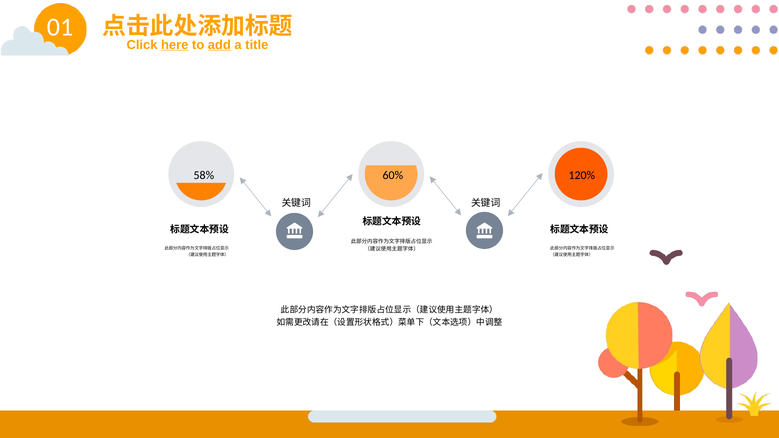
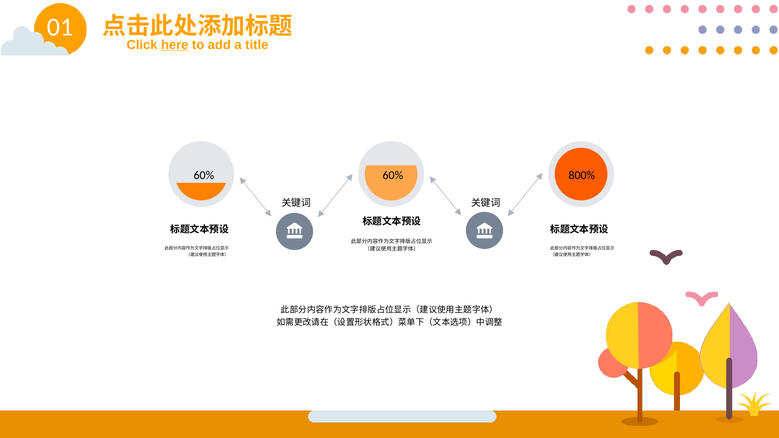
add underline: present -> none (219, 45)
58%: 58% -> 60% (204, 175)
120%: 120% -> 800% (582, 175)
